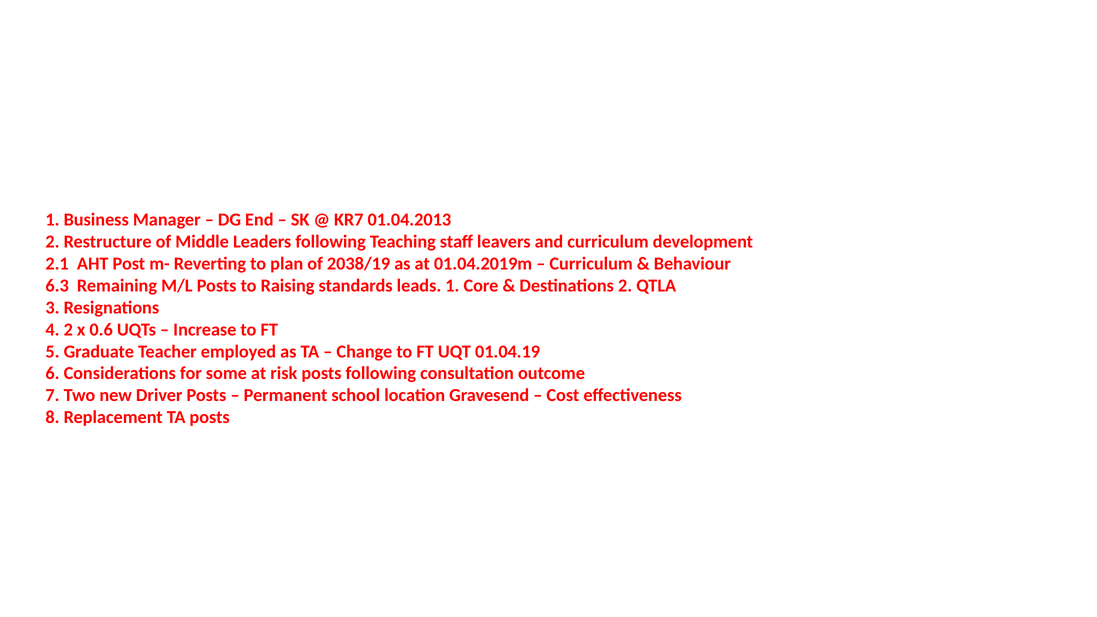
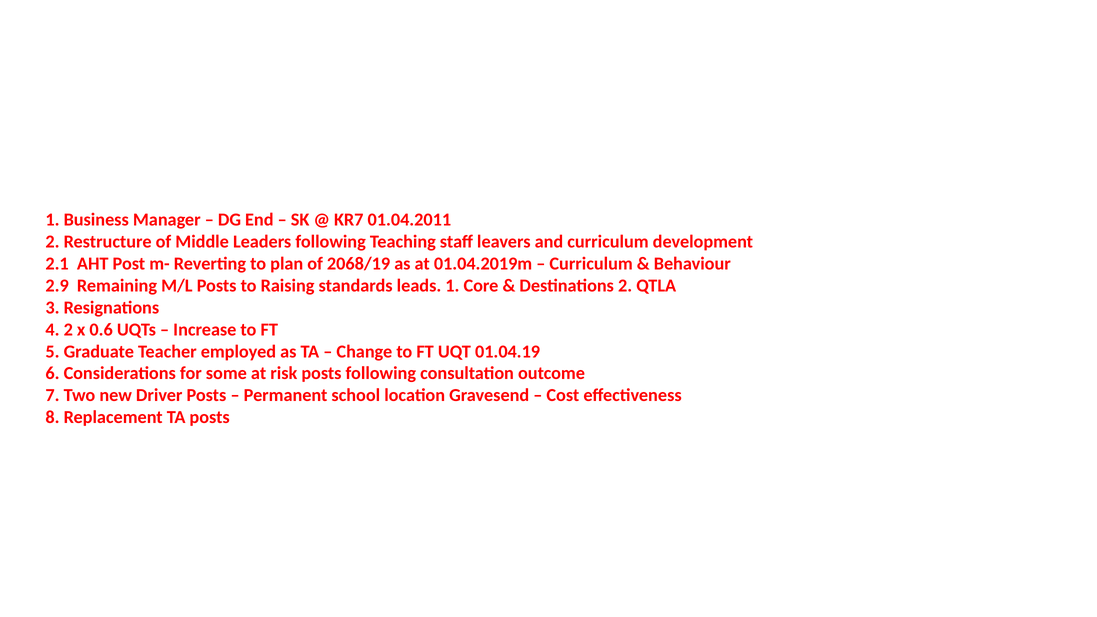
01.04.2013: 01.04.2013 -> 01.04.2011 (409, 220)
2038/19: 2038/19 -> 2068/19 (359, 264)
6.3: 6.3 -> 2.9 (57, 286)
